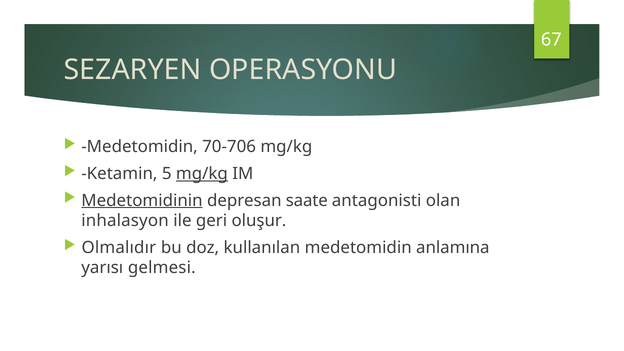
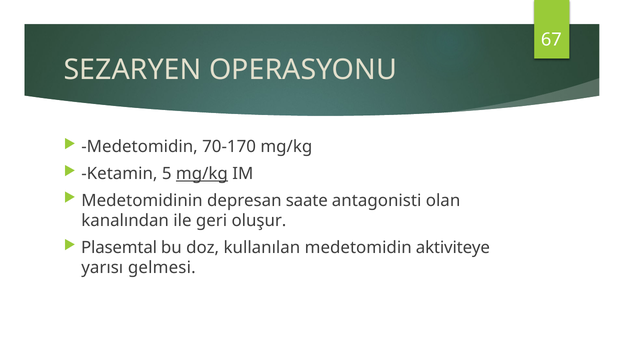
70-706: 70-706 -> 70-170 (229, 147)
Medetomidinin underline: present -> none (142, 200)
inhalasyon: inhalasyon -> kanalından (125, 221)
Olmalıdır: Olmalıdır -> Plasemtal (119, 247)
anlamına: anlamına -> aktiviteye (453, 247)
